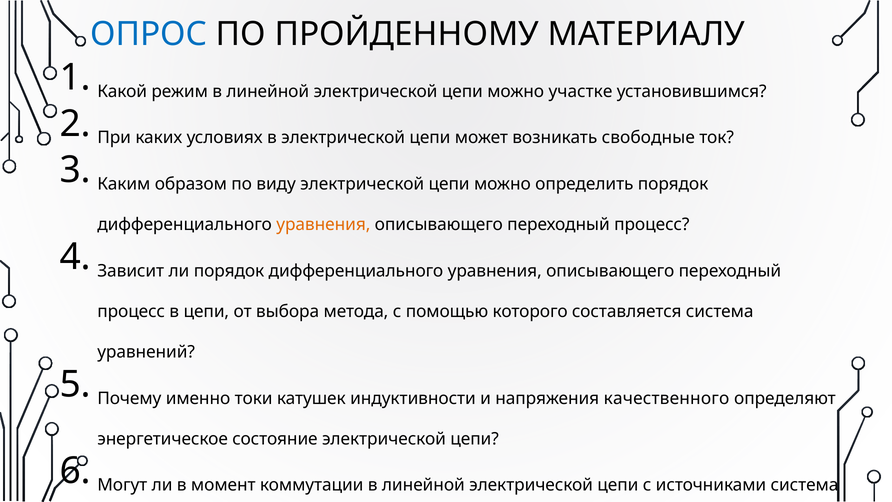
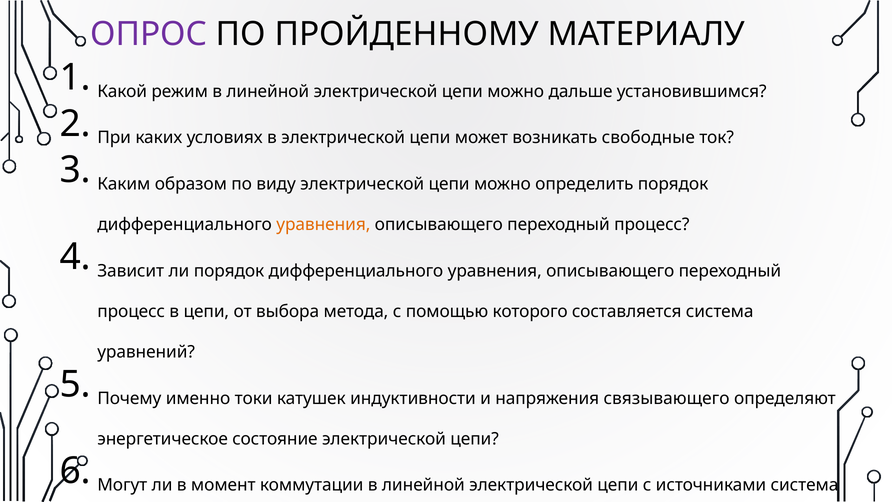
ОПРОС colour: blue -> purple (149, 34)
участке: участке -> дальше (581, 91)
качественного: качественного -> связывающего (667, 398)
